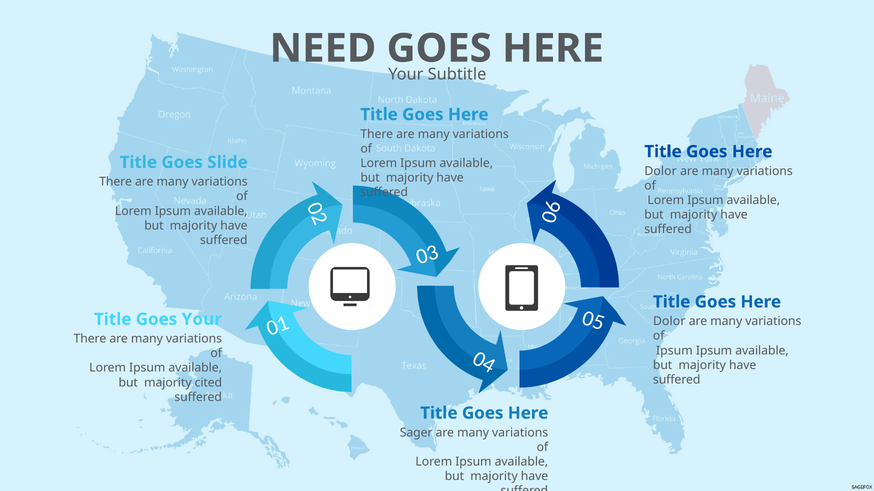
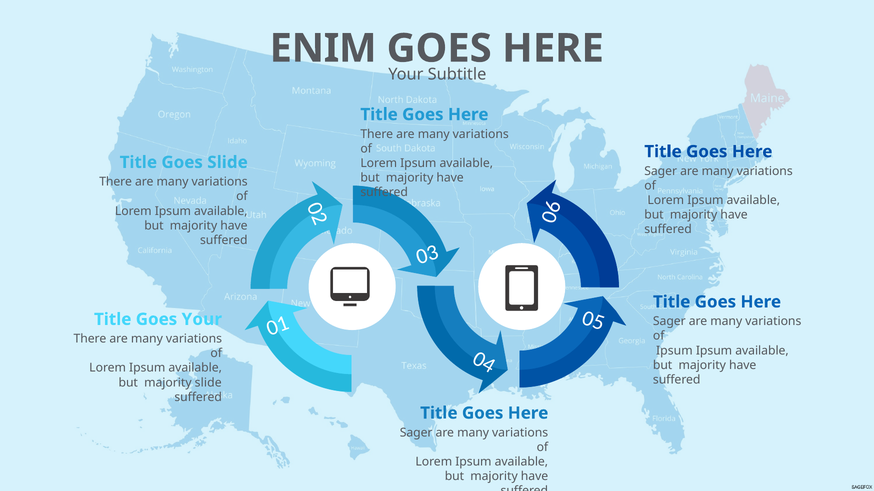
NEED: NEED -> ENIM (323, 49)
Dolor: Dolor -> Sager (661, 171)
Dolor: Dolor -> Sager (669, 322)
majority cited: cited -> slide (208, 383)
